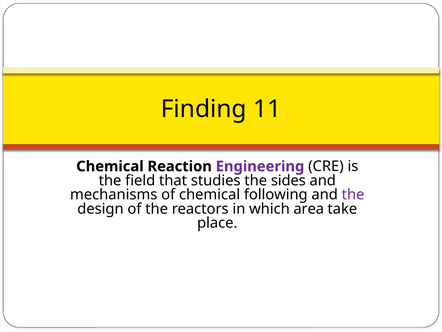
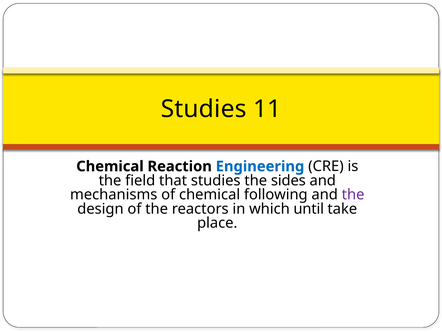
Finding: Finding -> Studies (204, 109)
Engineering colour: purple -> blue (260, 166)
area: area -> until (309, 209)
